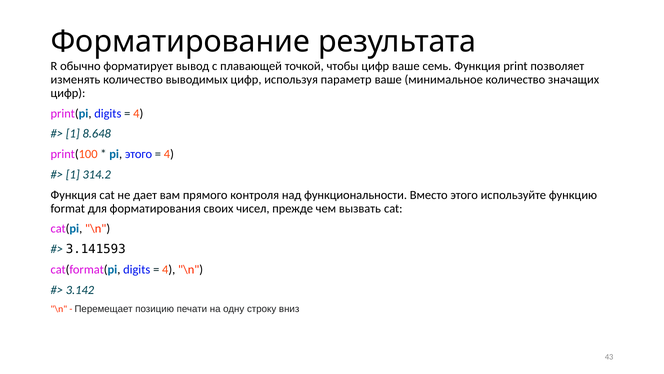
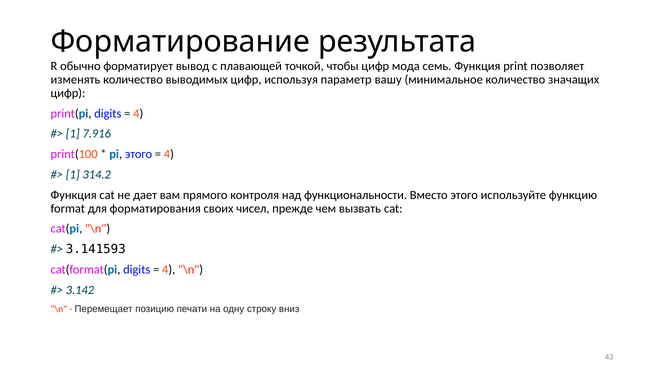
цифр ваше: ваше -> мода (406, 66)
параметр ваше: ваше -> вашу (388, 79)
8.648: 8.648 -> 7.916 (97, 134)
